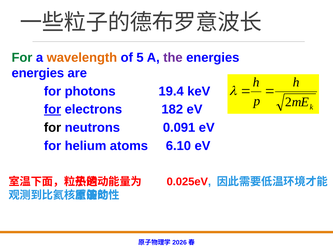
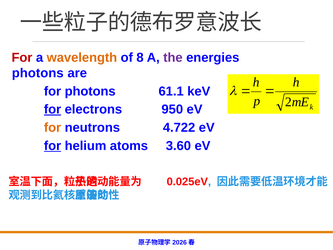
For colour: green -> red (22, 57)
5: 5 -> 8 (140, 57)
energies: energies -> photons (38, 73)
19.4: 19.4 -> 61.1 (171, 91)
182: 182 -> 950 (172, 109)
for colour: black -> orange (53, 127)
0.091: 0.091 -> 4.722 (179, 127)
for underline: none -> present (53, 146)
6.10: 6.10 -> 3.60 (178, 146)
